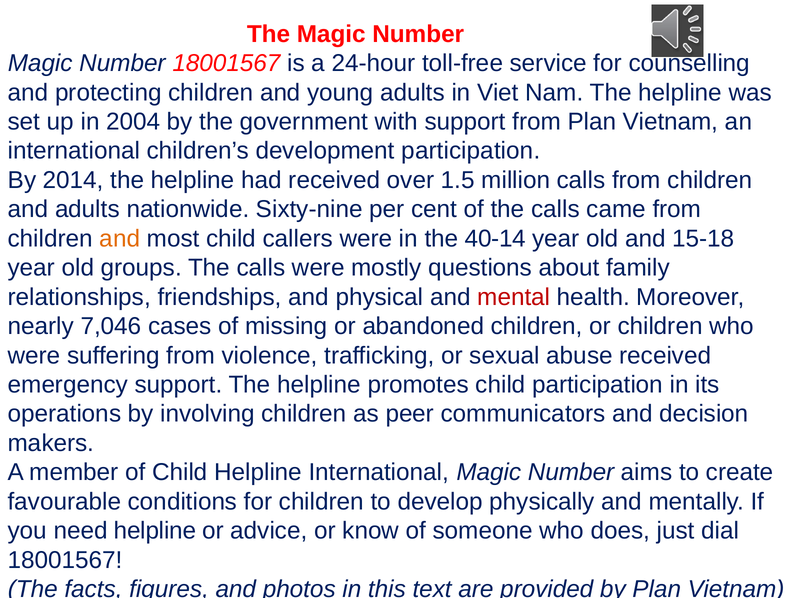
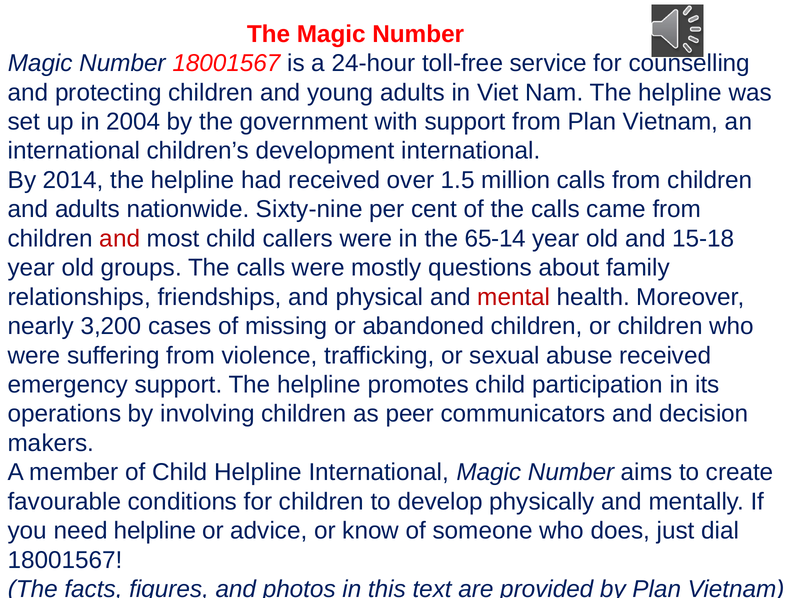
development participation: participation -> international (471, 151)
and colour: orange -> red (120, 239)
40-14: 40-14 -> 65-14 (495, 239)
7,046: 7,046 -> 3,200 (111, 326)
